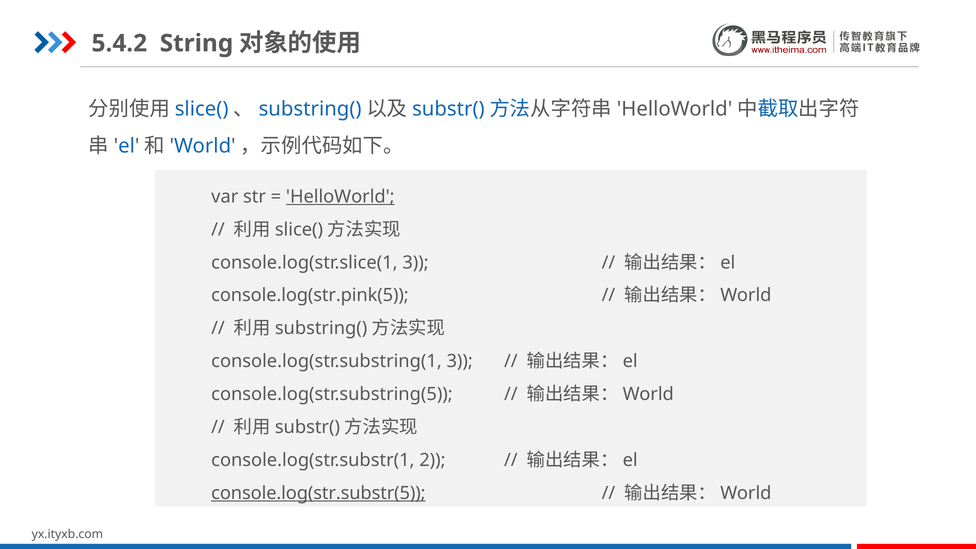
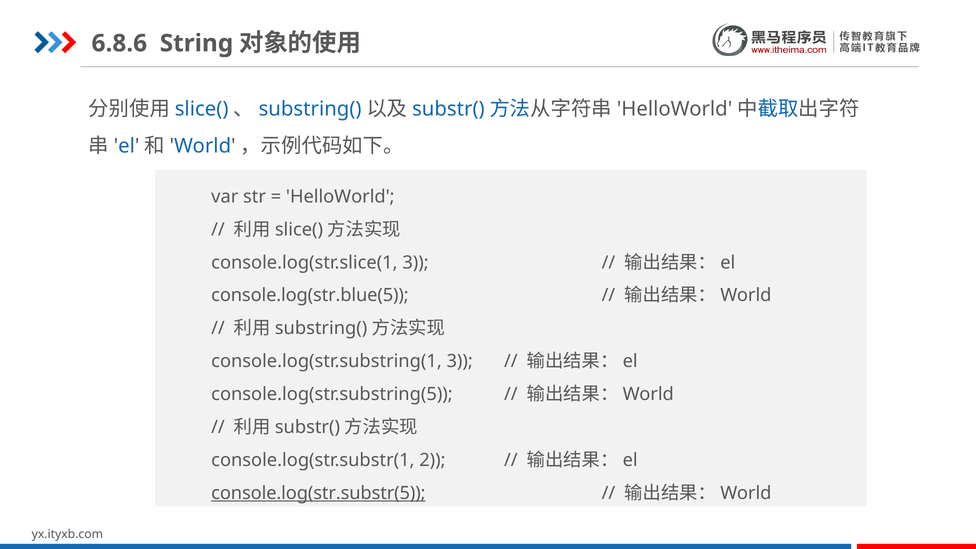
5.4.2: 5.4.2 -> 6.8.6 (119, 43)
HelloWorld underline: present -> none (340, 197)
console.log(str.pink(5: console.log(str.pink(5 -> console.log(str.blue(5 (310, 296)
